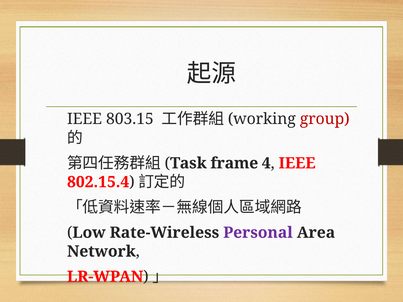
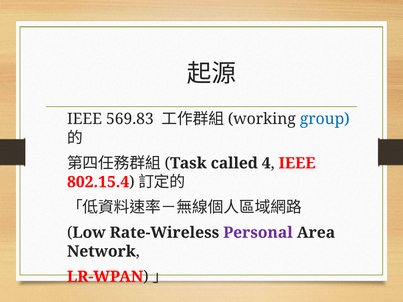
803.15: 803.15 -> 569.83 (130, 119)
group colour: red -> blue (325, 119)
frame: frame -> called (234, 163)
